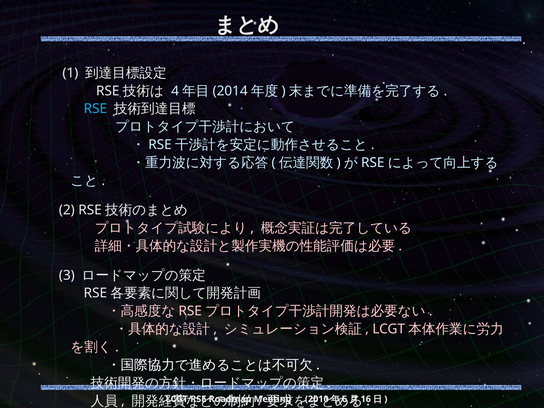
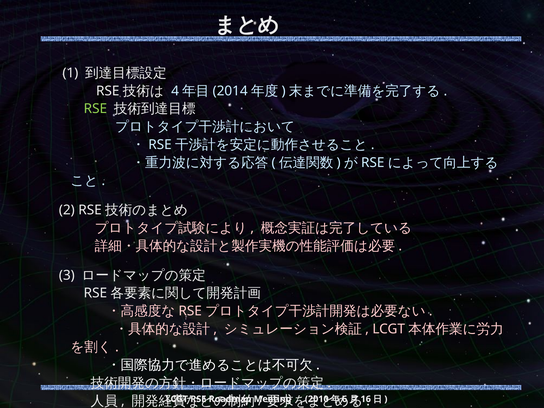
RSE colour: light blue -> light green (95, 109)
